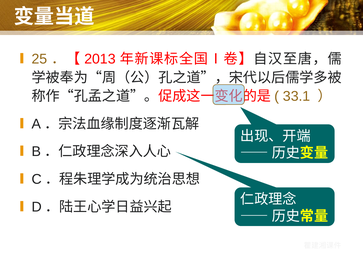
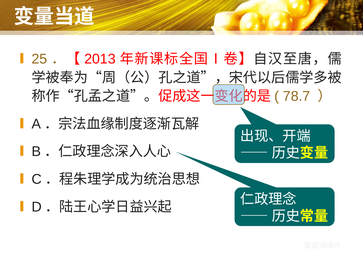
33.1: 33.1 -> 78.7 (297, 96)
